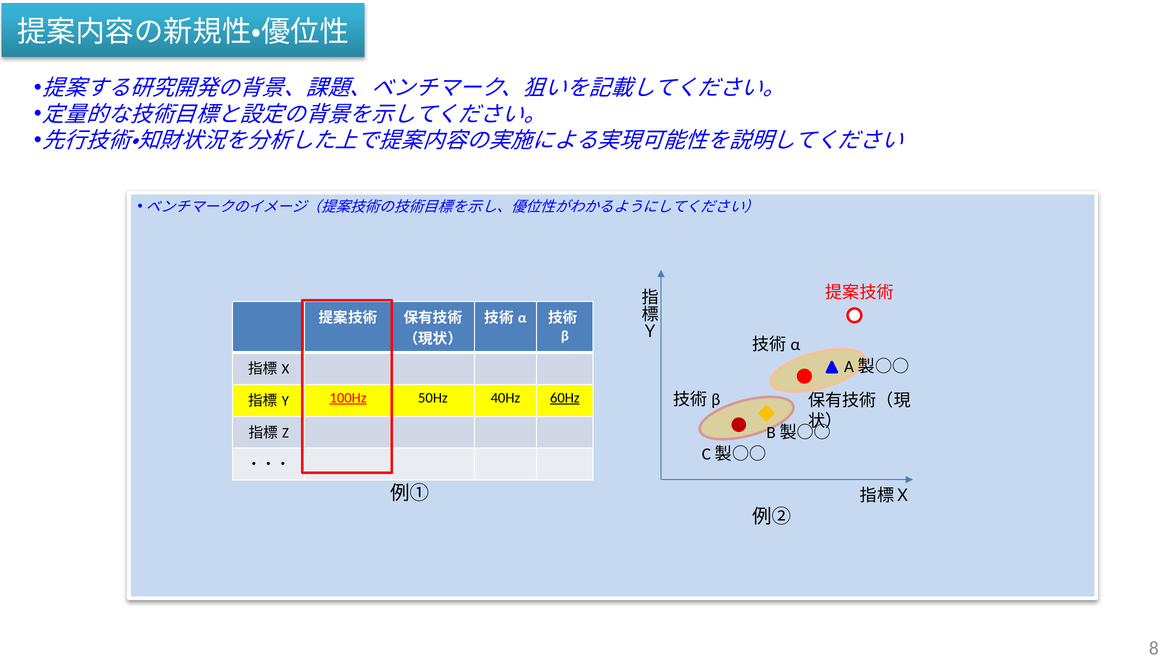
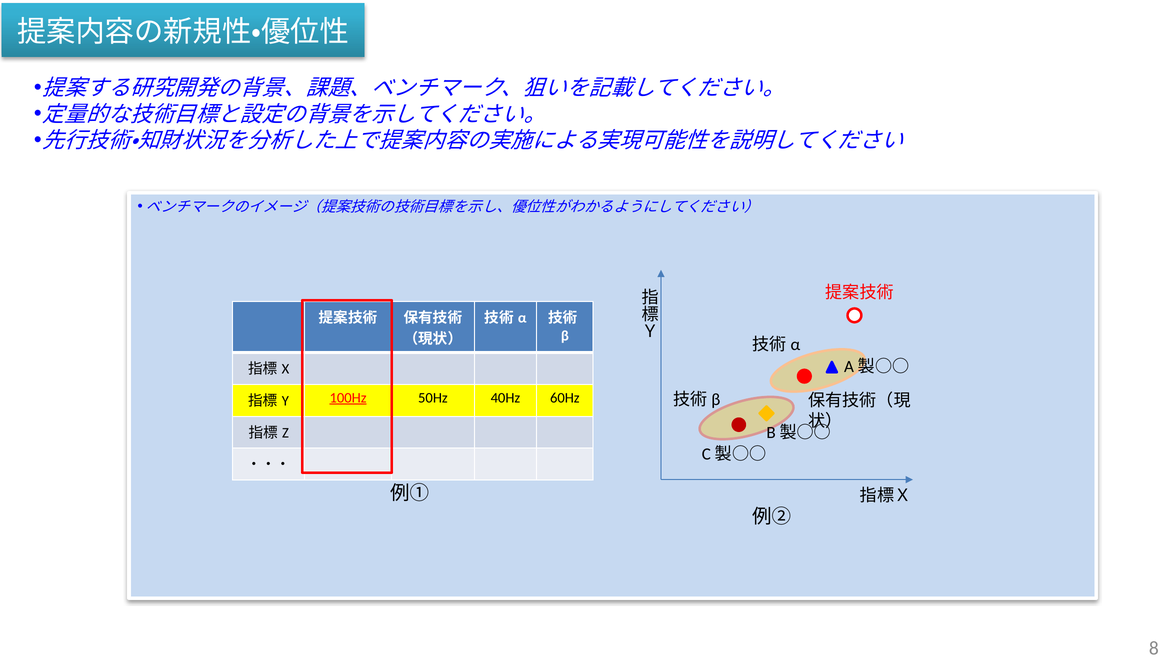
60Hz underline: present -> none (565, 398)
